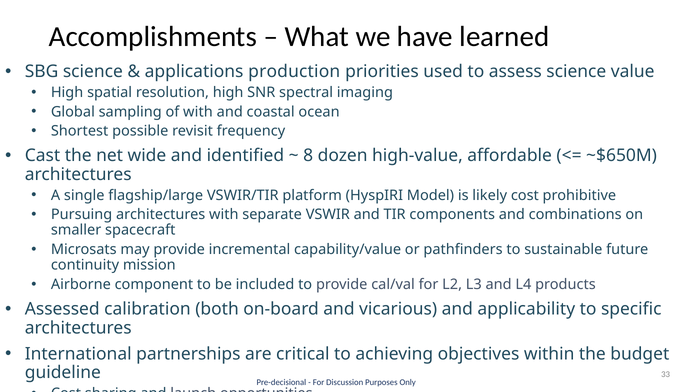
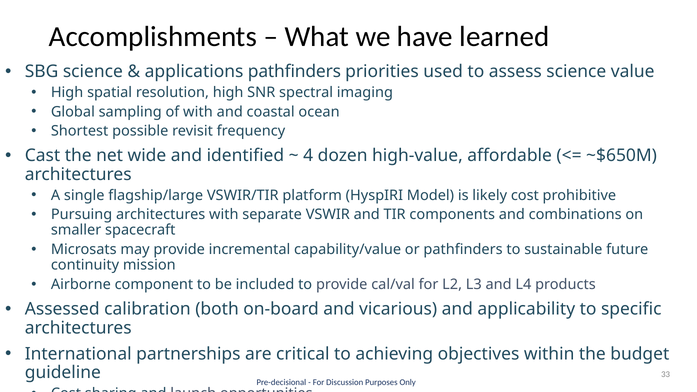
applications production: production -> pathfinders (294, 72)
8: 8 -> 4 (308, 156)
